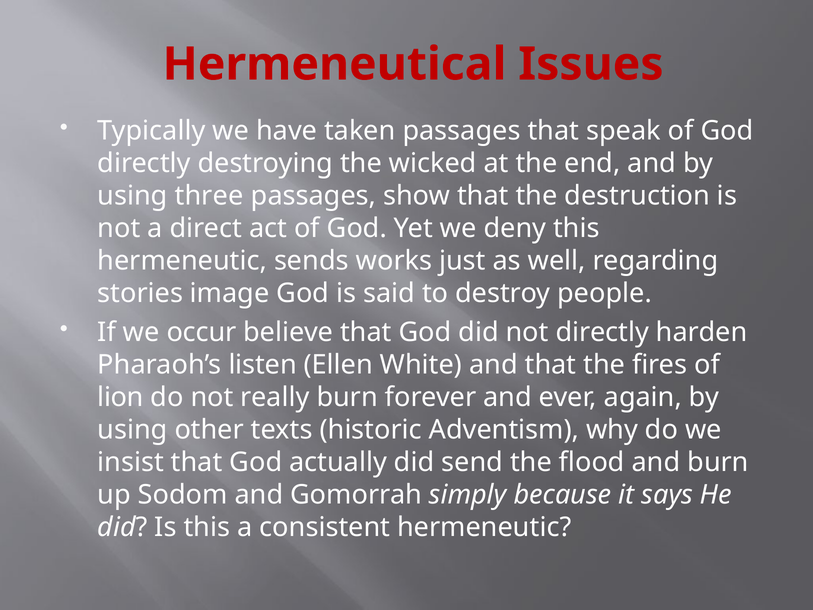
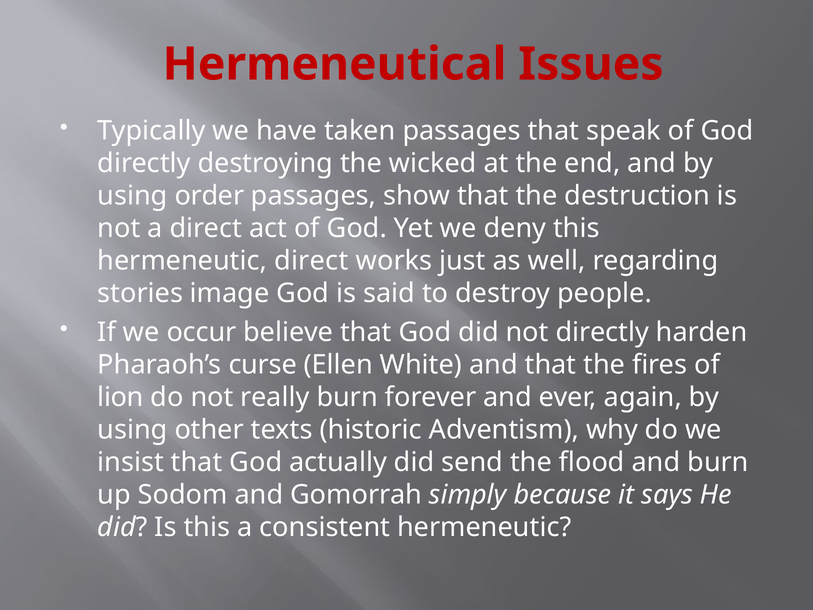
three: three -> order (209, 196)
hermeneutic sends: sends -> direct (311, 261)
listen: listen -> curse (263, 365)
